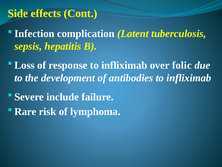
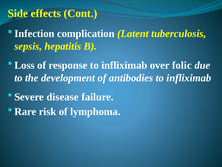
include: include -> disease (63, 97)
